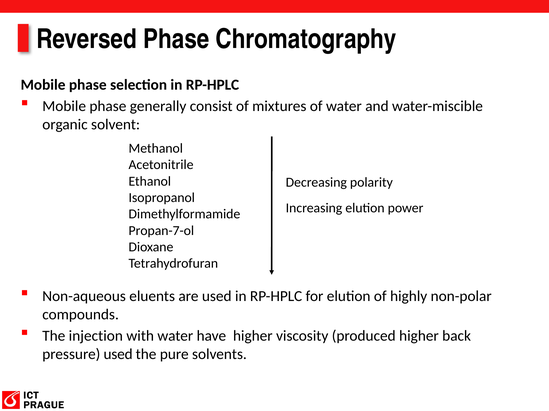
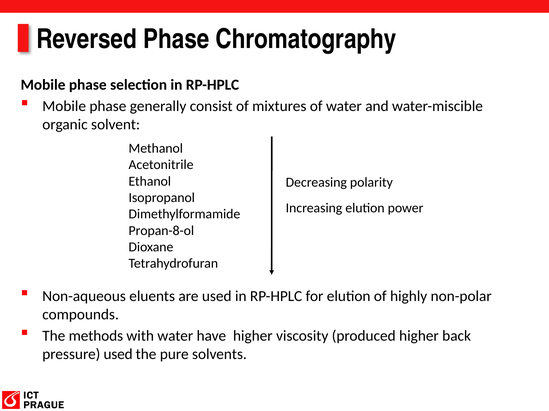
Propan-7-ol: Propan-7-ol -> Propan-8-ol (161, 231)
injection: injection -> methods (96, 336)
